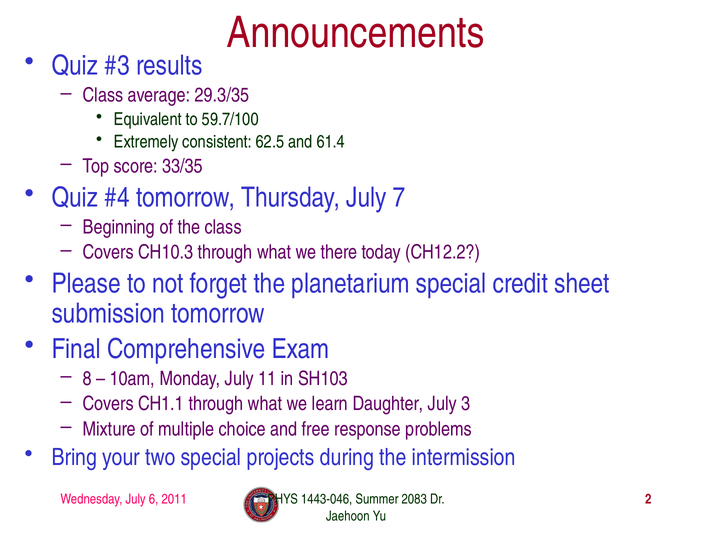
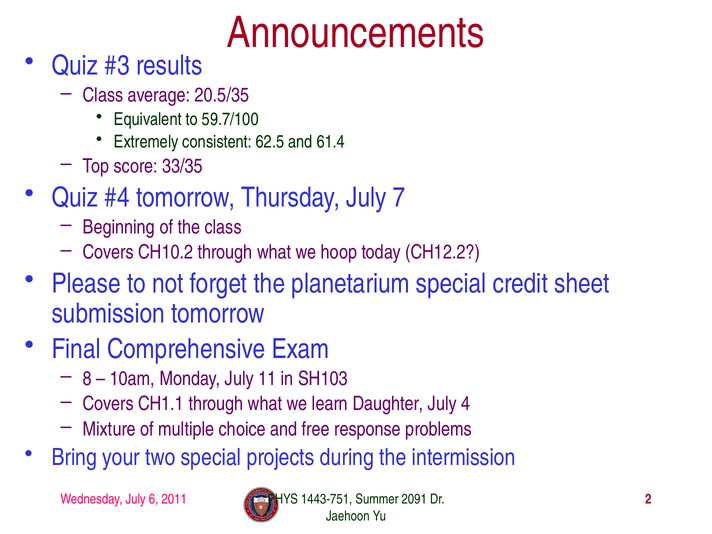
29.3/35: 29.3/35 -> 20.5/35 (222, 95)
CH10.3: CH10.3 -> CH10.2 (166, 252)
there: there -> hoop (339, 252)
3: 3 -> 4 (466, 404)
1443-046: 1443-046 -> 1443-751 (327, 499)
2083: 2083 -> 2091 (414, 499)
